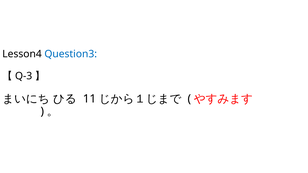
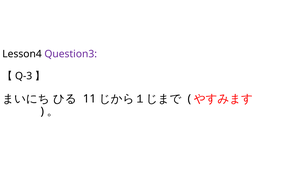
Question3 colour: blue -> purple (71, 54)
